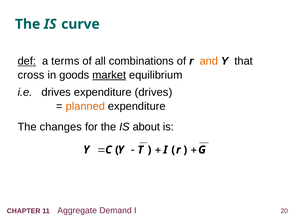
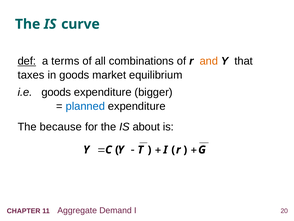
cross: cross -> taxes (31, 75)
market underline: present -> none (109, 75)
i.e drives: drives -> goods (56, 92)
expenditure drives: drives -> bigger (154, 92)
planned colour: orange -> blue (85, 106)
changes: changes -> because (61, 127)
